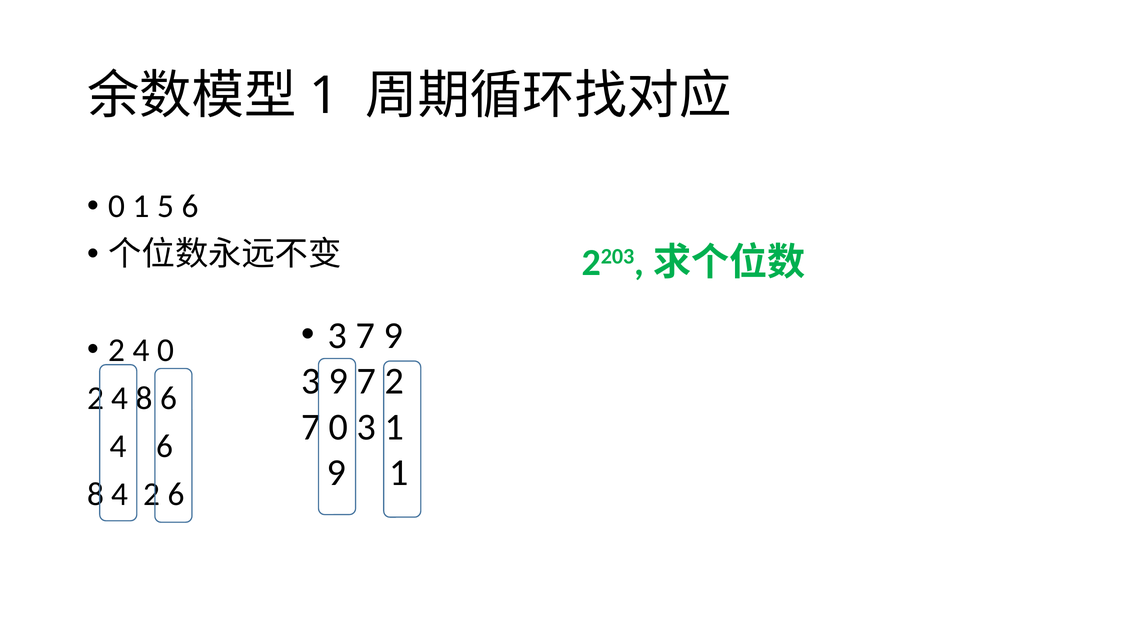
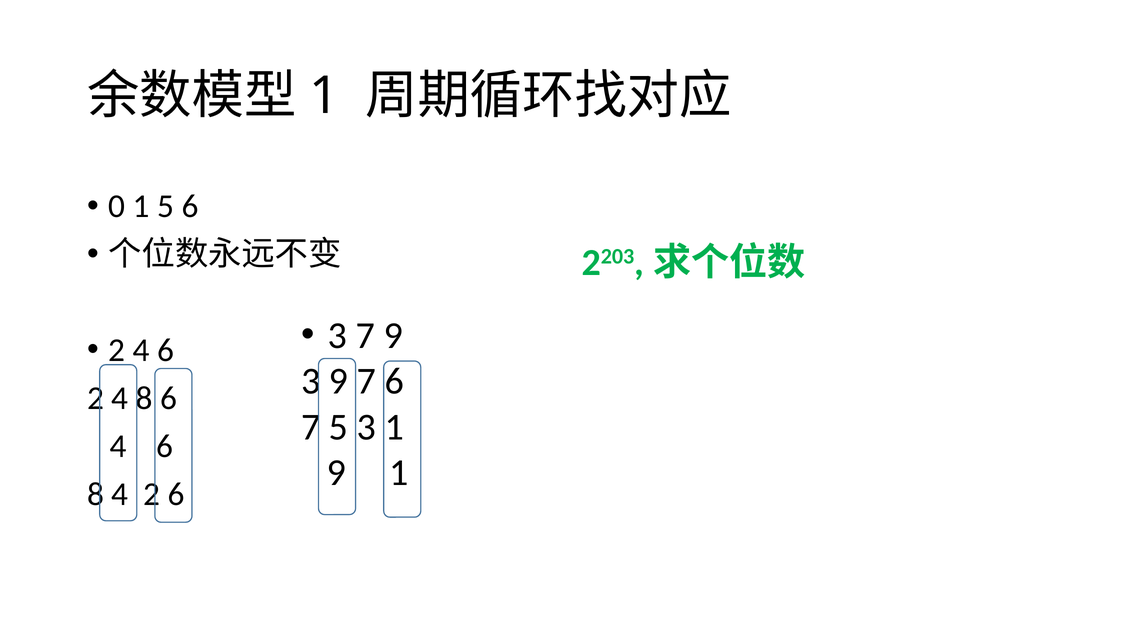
2 4 0: 0 -> 6 (166, 350)
7 2: 2 -> 6 (394, 381)
7 0: 0 -> 5 (339, 427)
